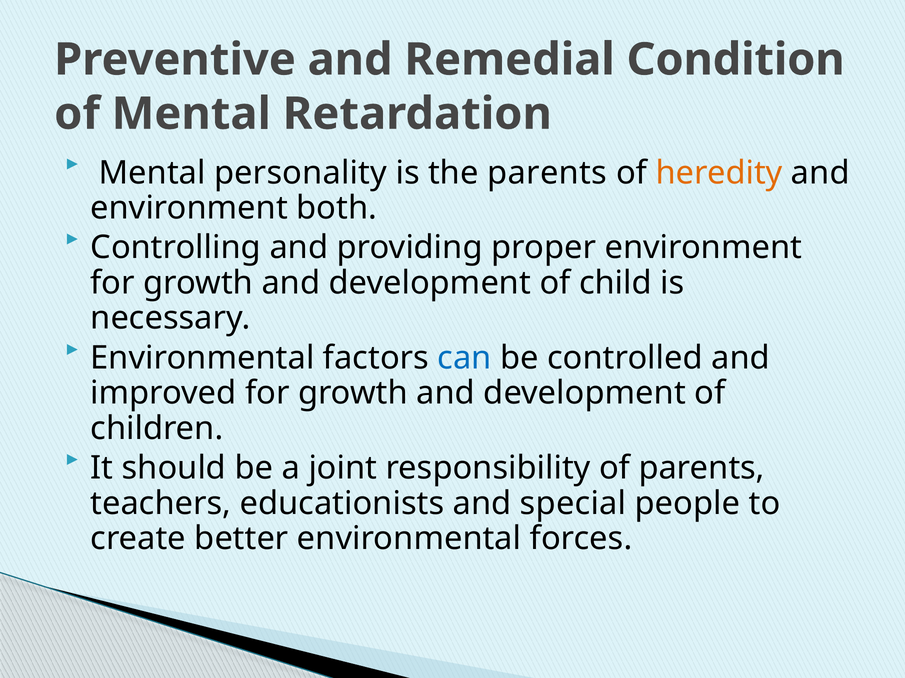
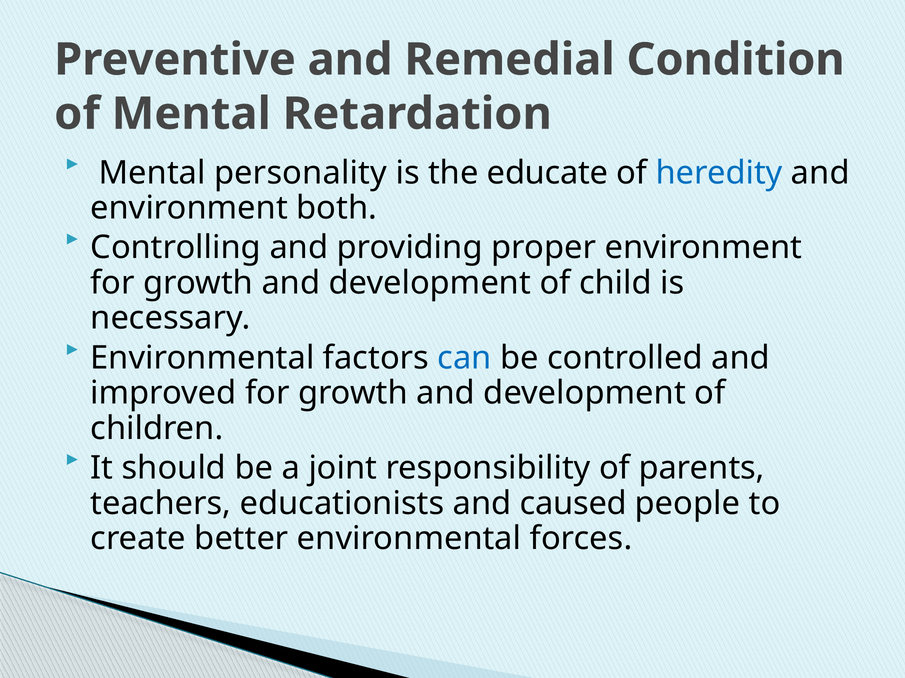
the parents: parents -> educate (547, 173)
heredity colour: orange -> blue (719, 173)
special: special -> caused (573, 504)
